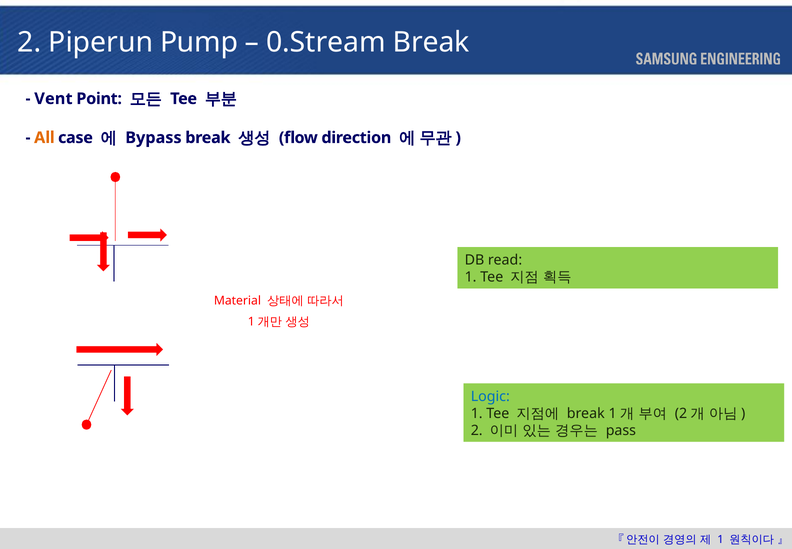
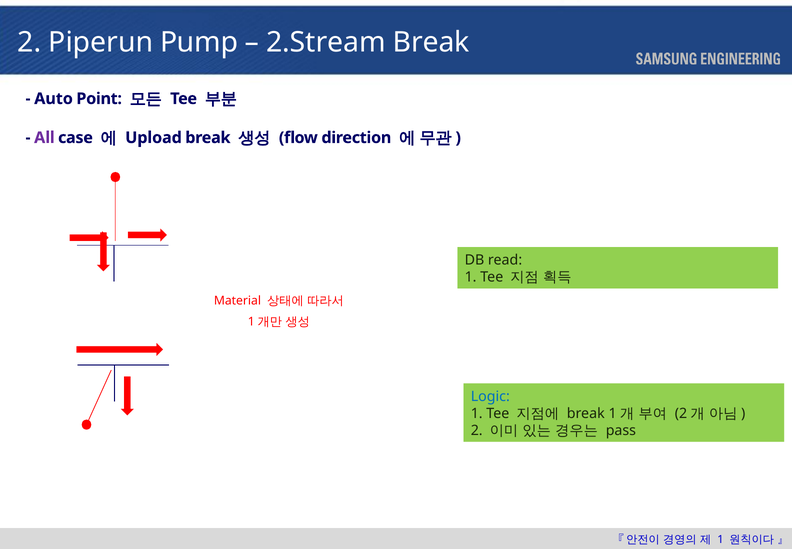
0.Stream: 0.Stream -> 2.Stream (326, 43)
Vent: Vent -> Auto (54, 99)
All colour: orange -> purple (44, 138)
Bypass: Bypass -> Upload (154, 138)
